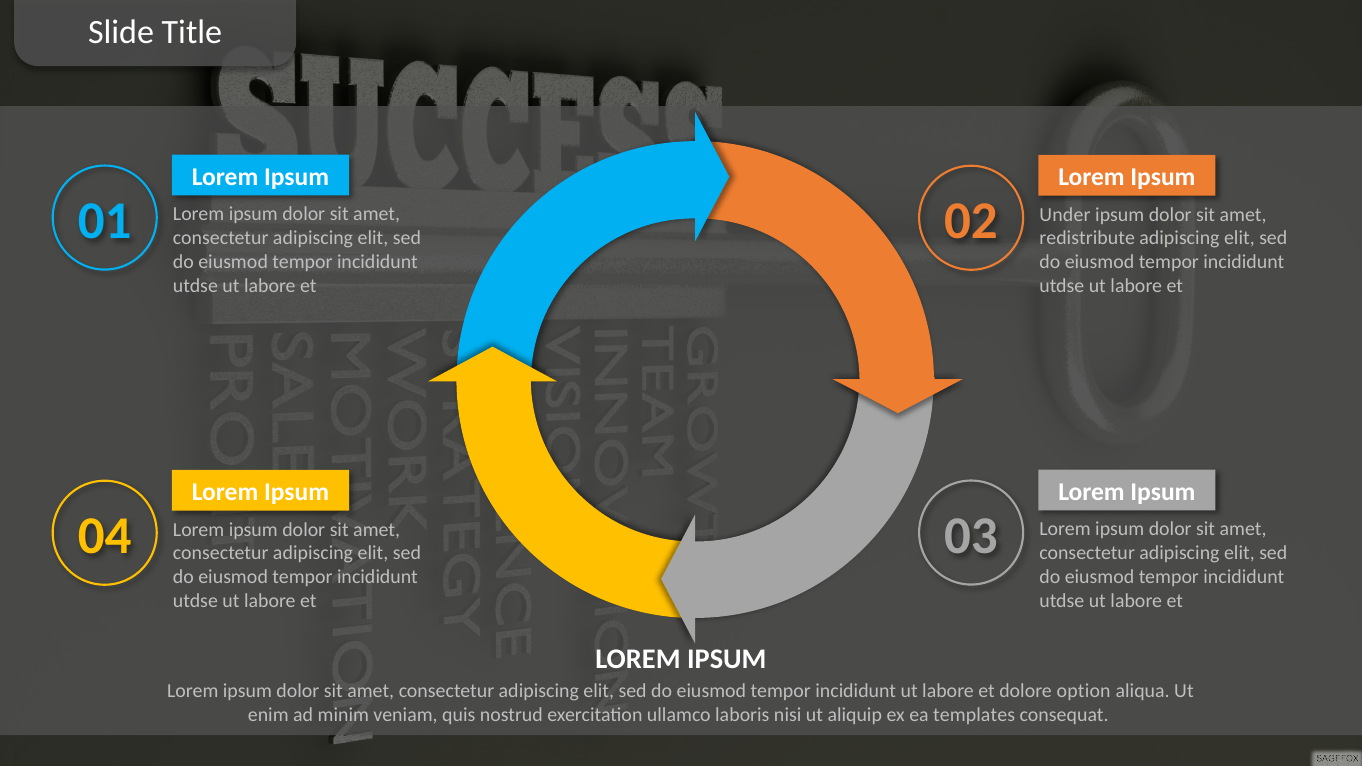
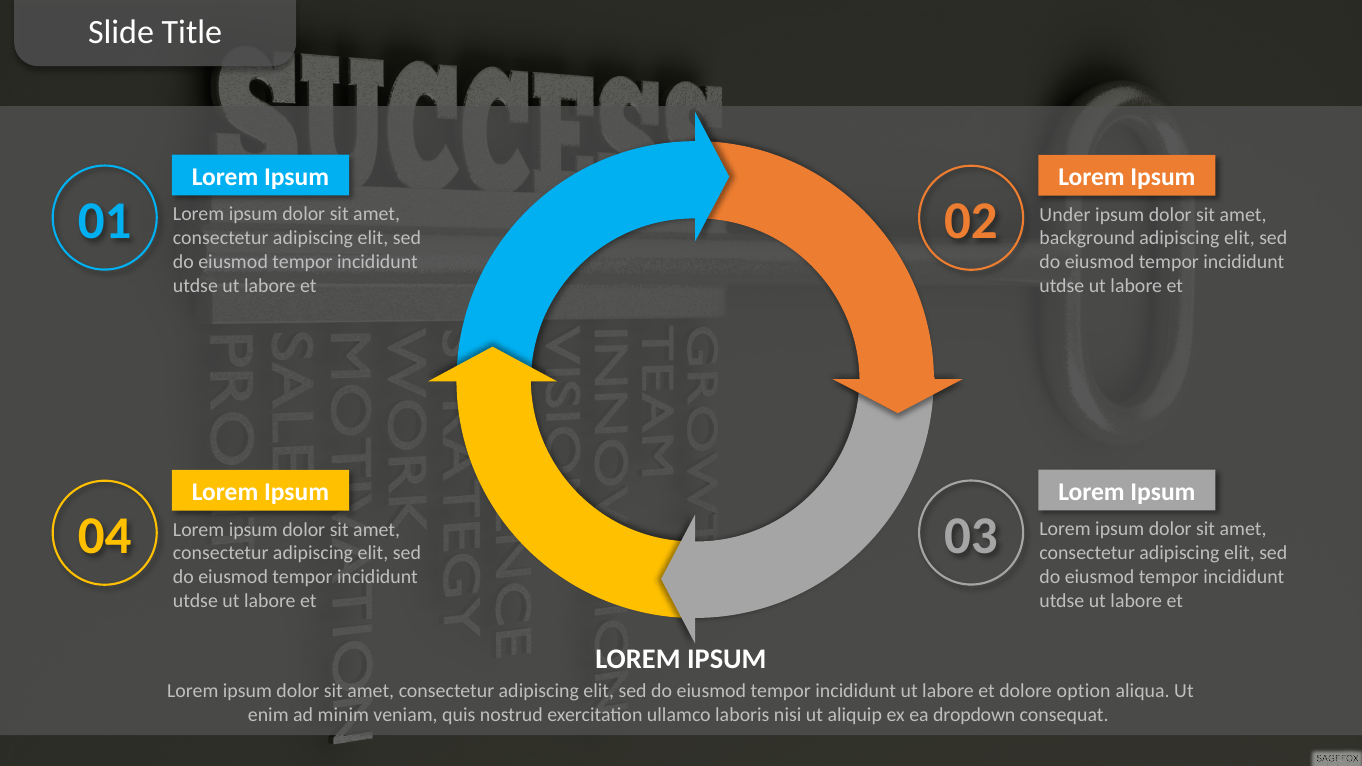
redistribute: redistribute -> background (1087, 238)
templates: templates -> dropdown (974, 715)
